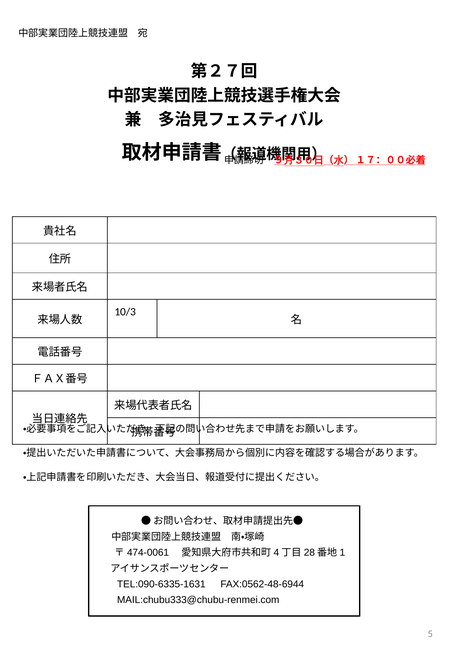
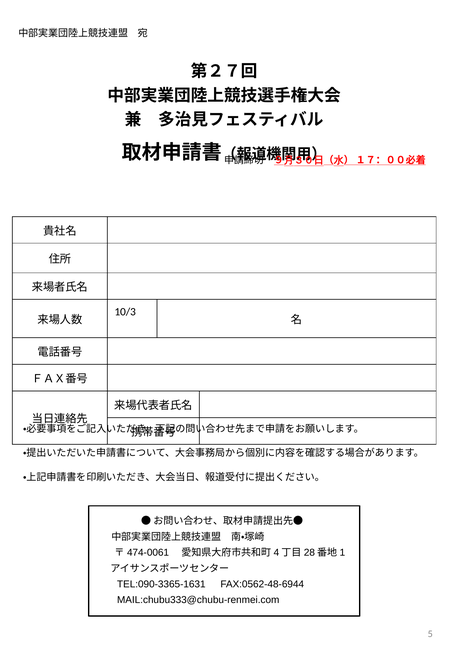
TEL:090-6335-1631: TEL:090-6335-1631 -> TEL:090-3365-1631 (161, 585)
